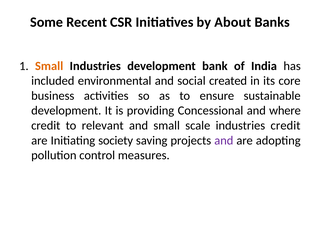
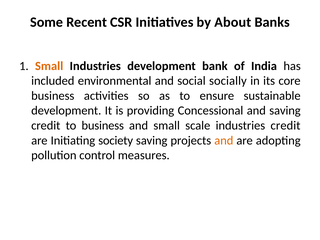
created: created -> socially (228, 81)
and where: where -> saving (285, 111)
to relevant: relevant -> business (103, 126)
and colour: purple -> orange (224, 140)
